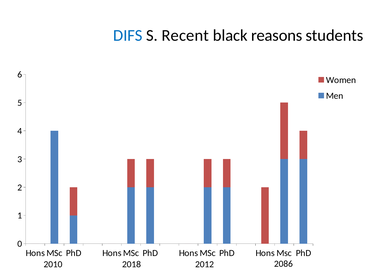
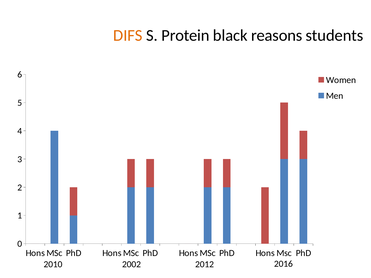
DIFS colour: blue -> orange (128, 35)
Recent: Recent -> Protein (185, 35)
2018: 2018 -> 2002 (131, 265)
2086: 2086 -> 2016 (283, 264)
